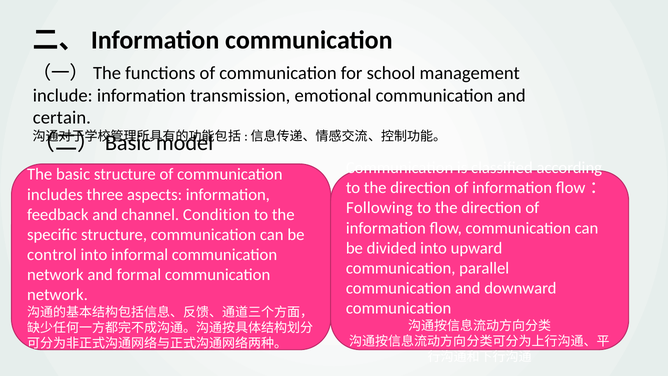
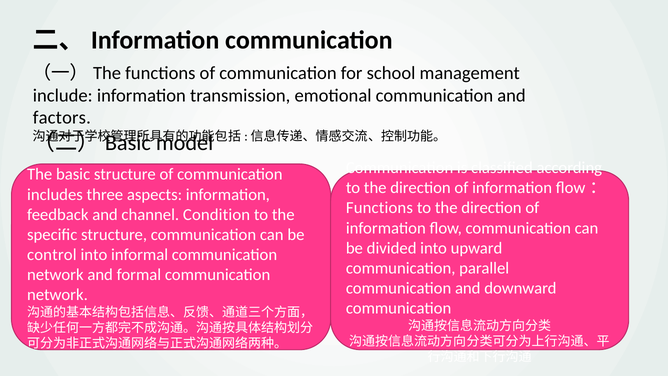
certain: certain -> factors (62, 118)
Following: Following -> Functions (379, 208)
